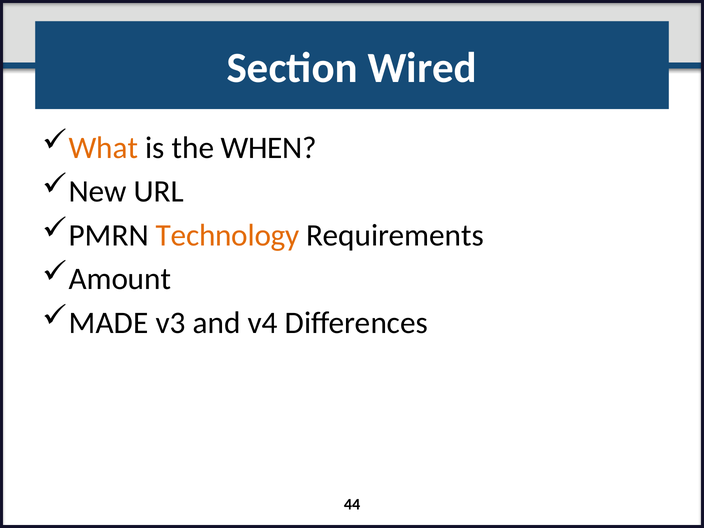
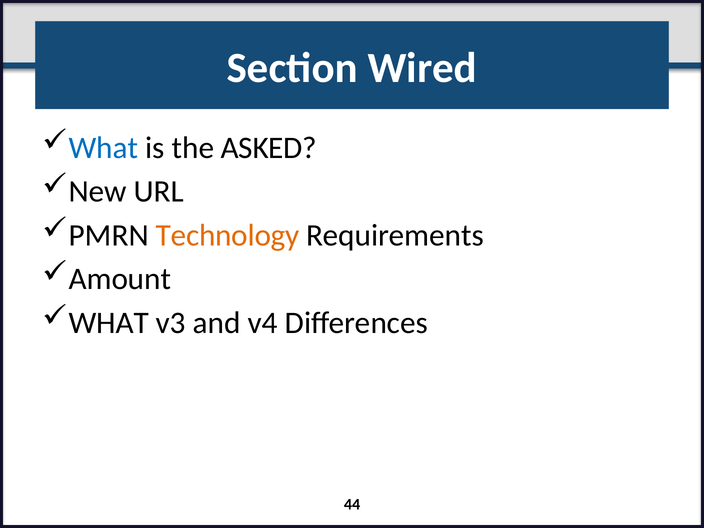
What colour: orange -> blue (103, 148)
WHEN: WHEN -> ASKED (269, 148)
MADE: MADE -> WHAT (109, 323)
